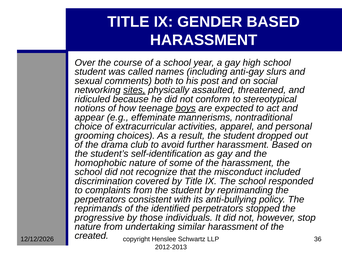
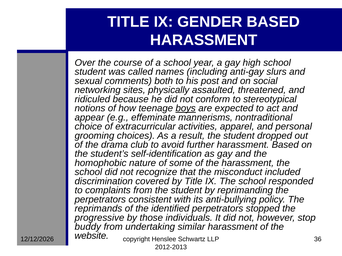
sites underline: present -> none (134, 90)
nature: nature -> buddy (88, 227)
created: created -> website (92, 236)
